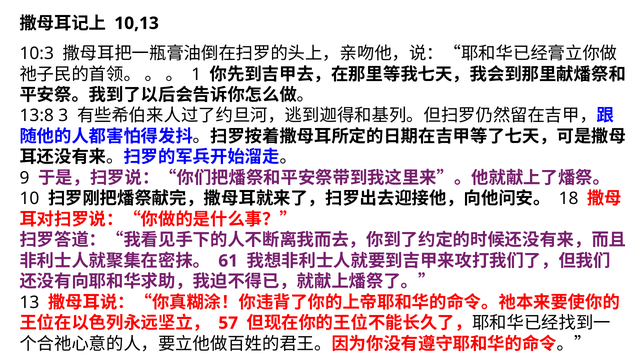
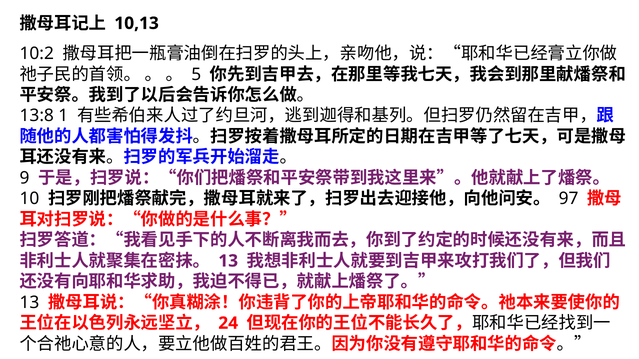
10:3: 10:3 -> 10:2 (37, 54)
1: 1 -> 5 (196, 74)
3: 3 -> 1 (63, 116)
18: 18 -> 97 (569, 199)
61: 61 -> 13 (228, 261)
57: 57 -> 24 (228, 323)
